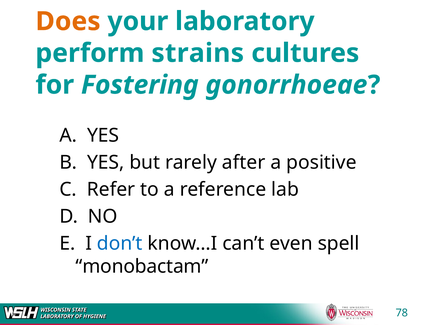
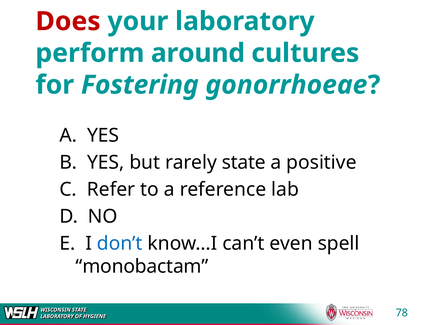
Does colour: orange -> red (68, 21)
strains: strains -> around (198, 53)
rarely after: after -> state (244, 163)
